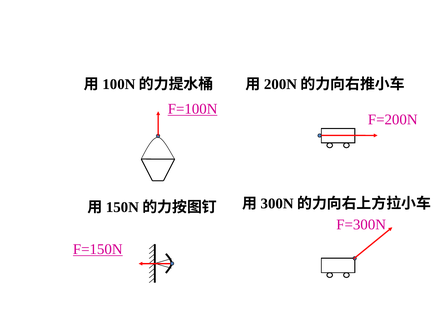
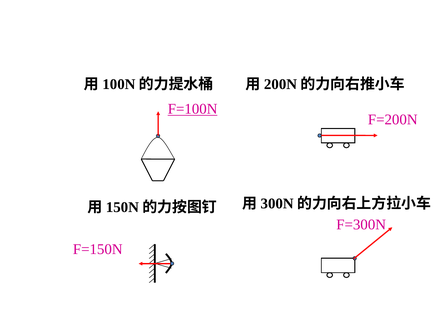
F=150N underline: present -> none (98, 250)
